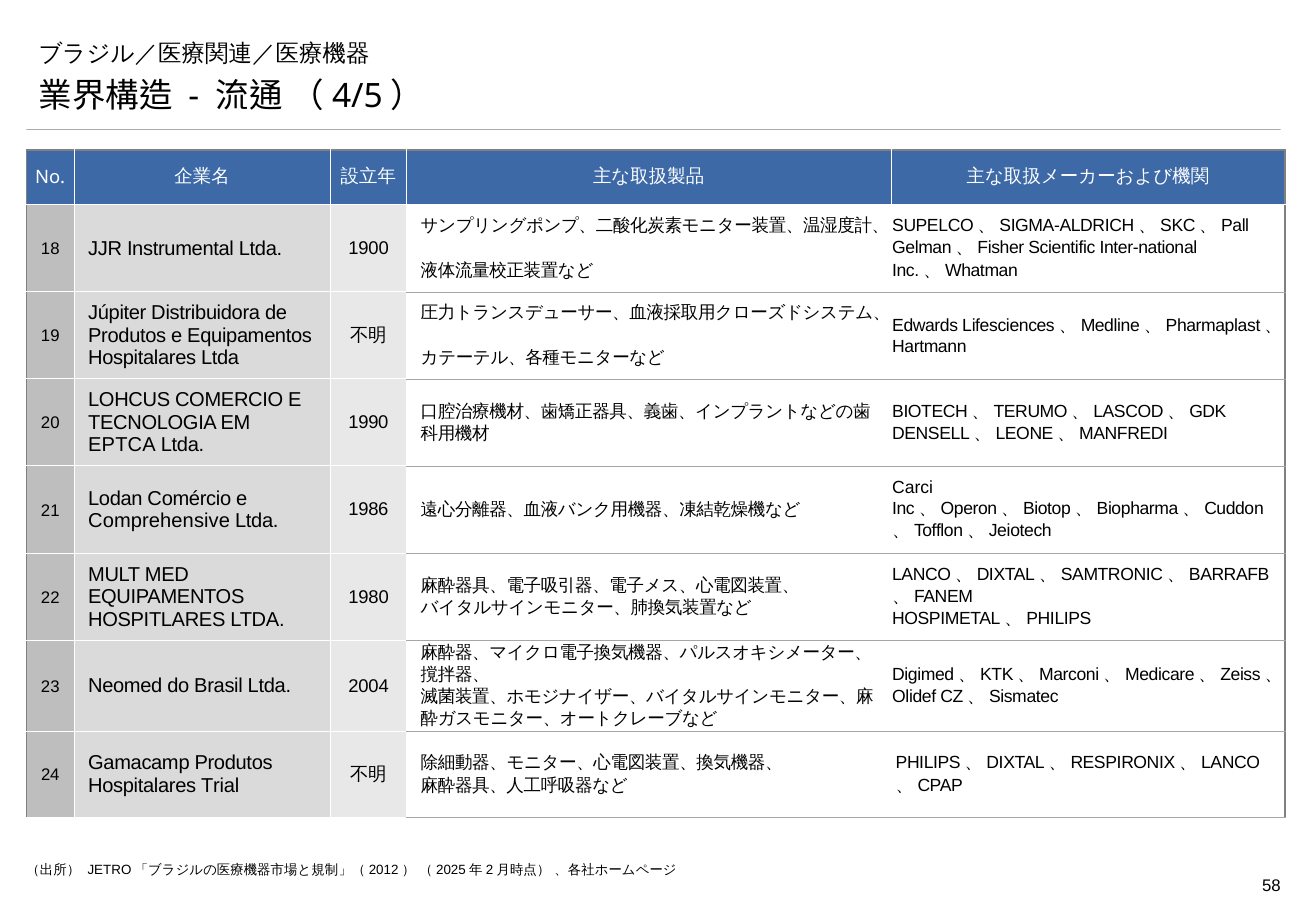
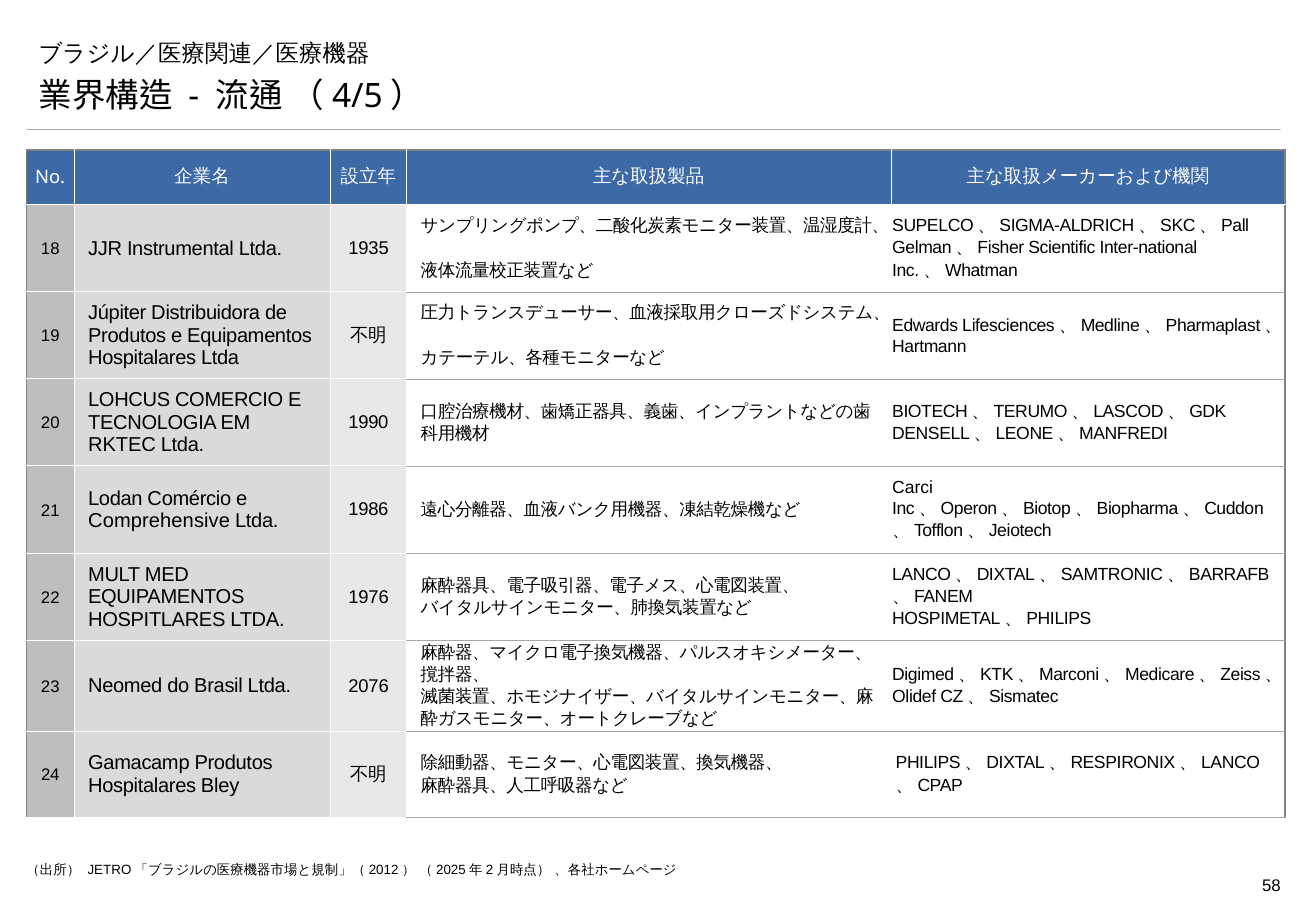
1900: 1900 -> 1935 (369, 248)
EPTCA: EPTCA -> RKTEC (122, 445)
1980: 1980 -> 1976 (369, 597)
2004: 2004 -> 2076 (369, 686)
Trial: Trial -> Bley (220, 786)
